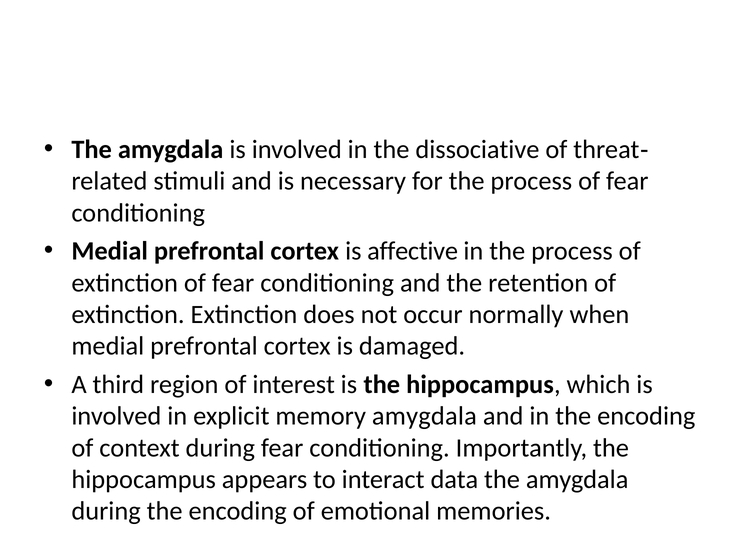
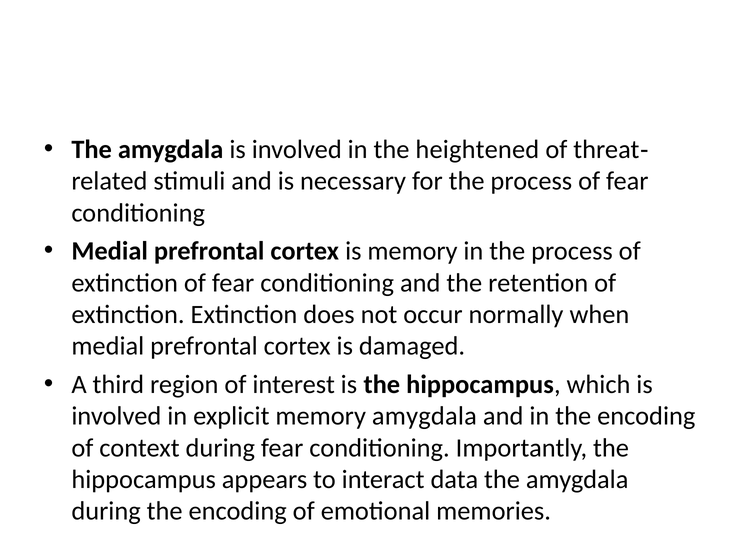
dissociative: dissociative -> heightened (477, 149)
is affective: affective -> memory (412, 251)
